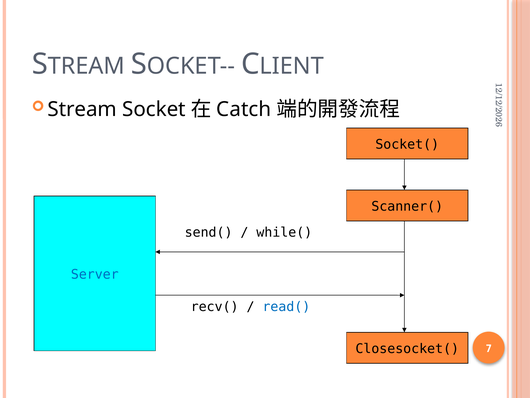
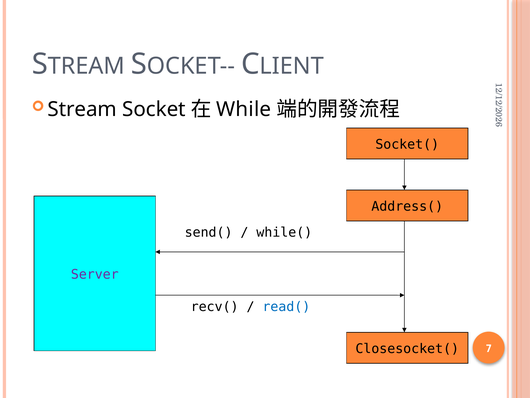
Catch: Catch -> While (244, 109)
Scanner(: Scanner( -> Address( (407, 206)
Server colour: blue -> purple (95, 274)
